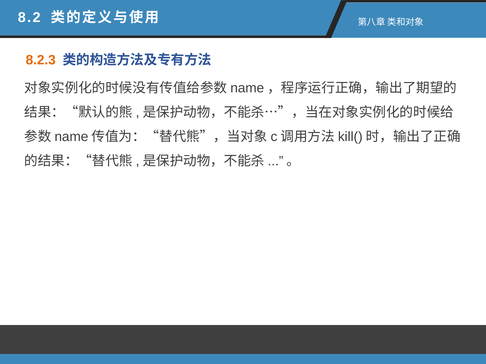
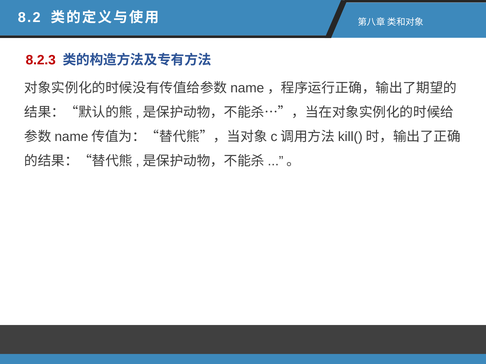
8.2.3 colour: orange -> red (41, 60)
